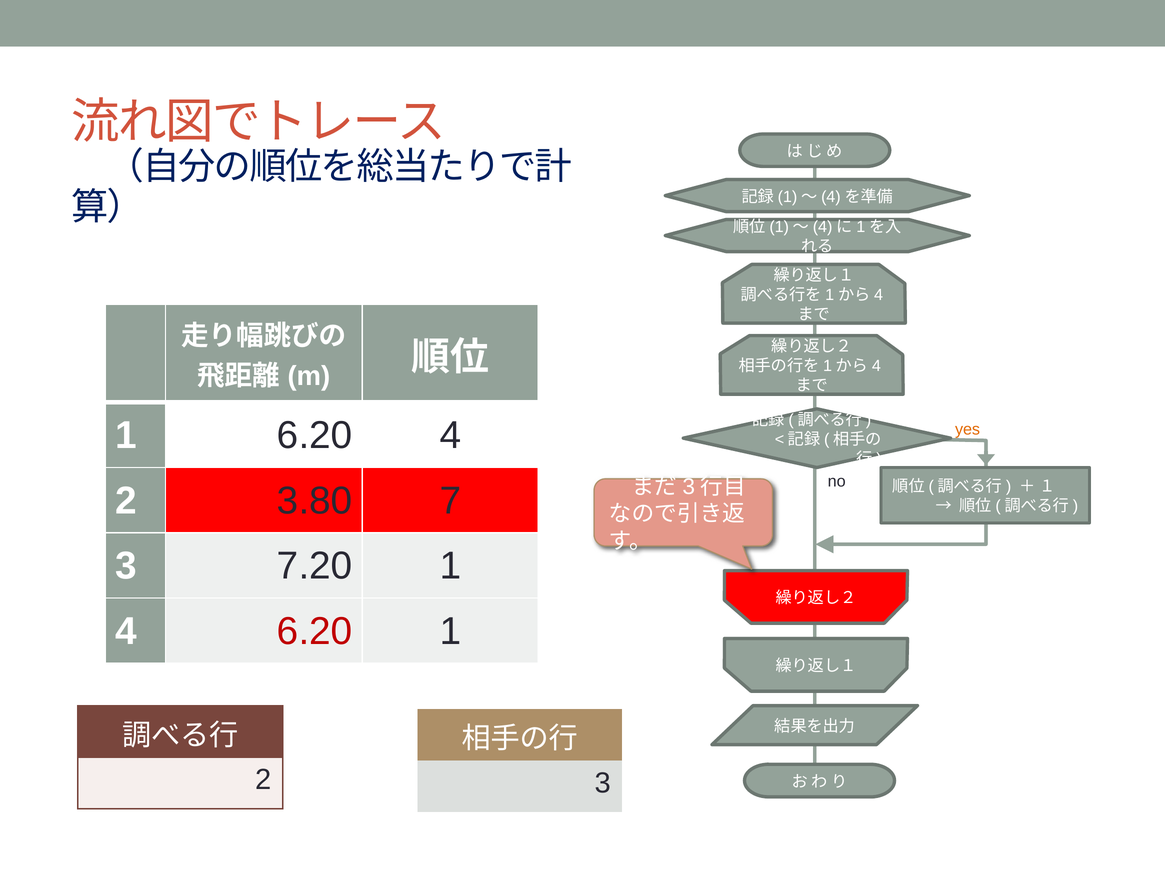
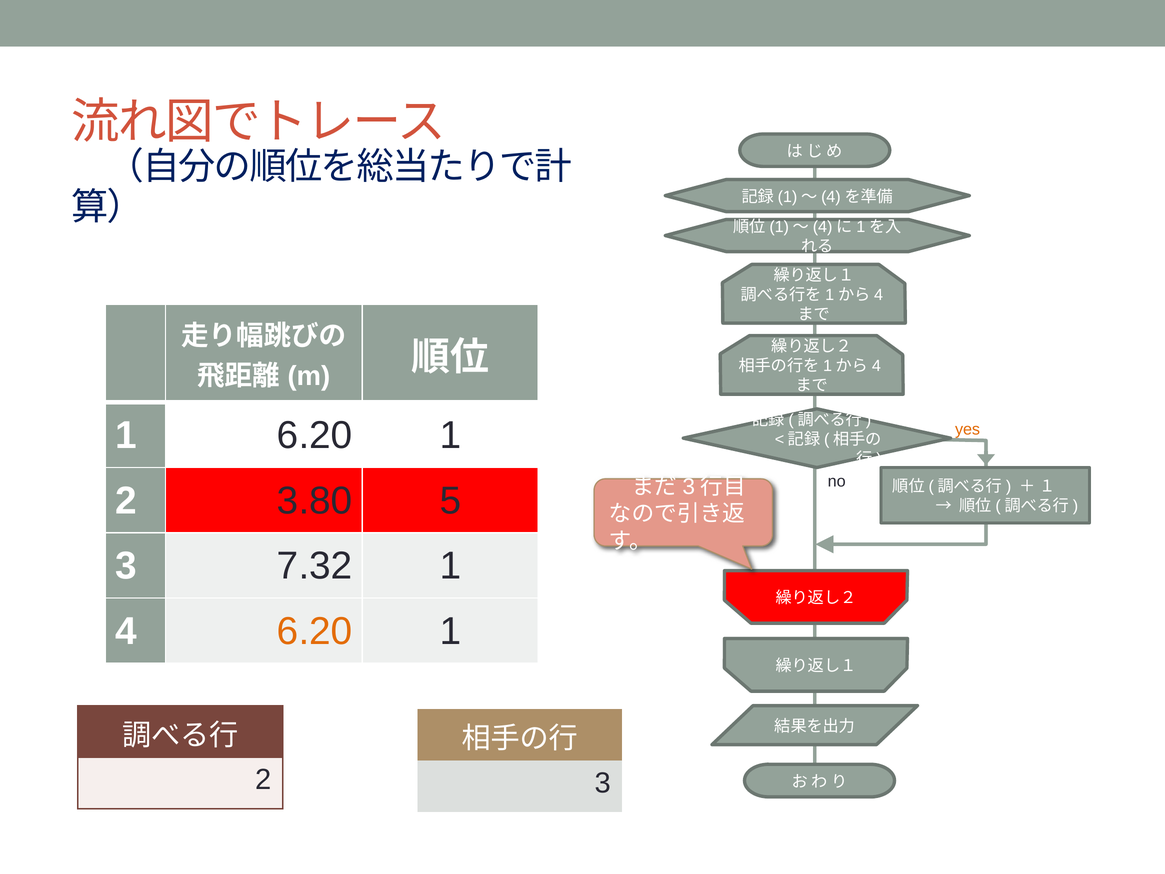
1 6.20 4: 4 -> 1 (450, 435)
7: 7 -> 5 (450, 501)
7.20: 7.20 -> 7.32 (315, 566)
6.20 colour: red -> orange (315, 631)
